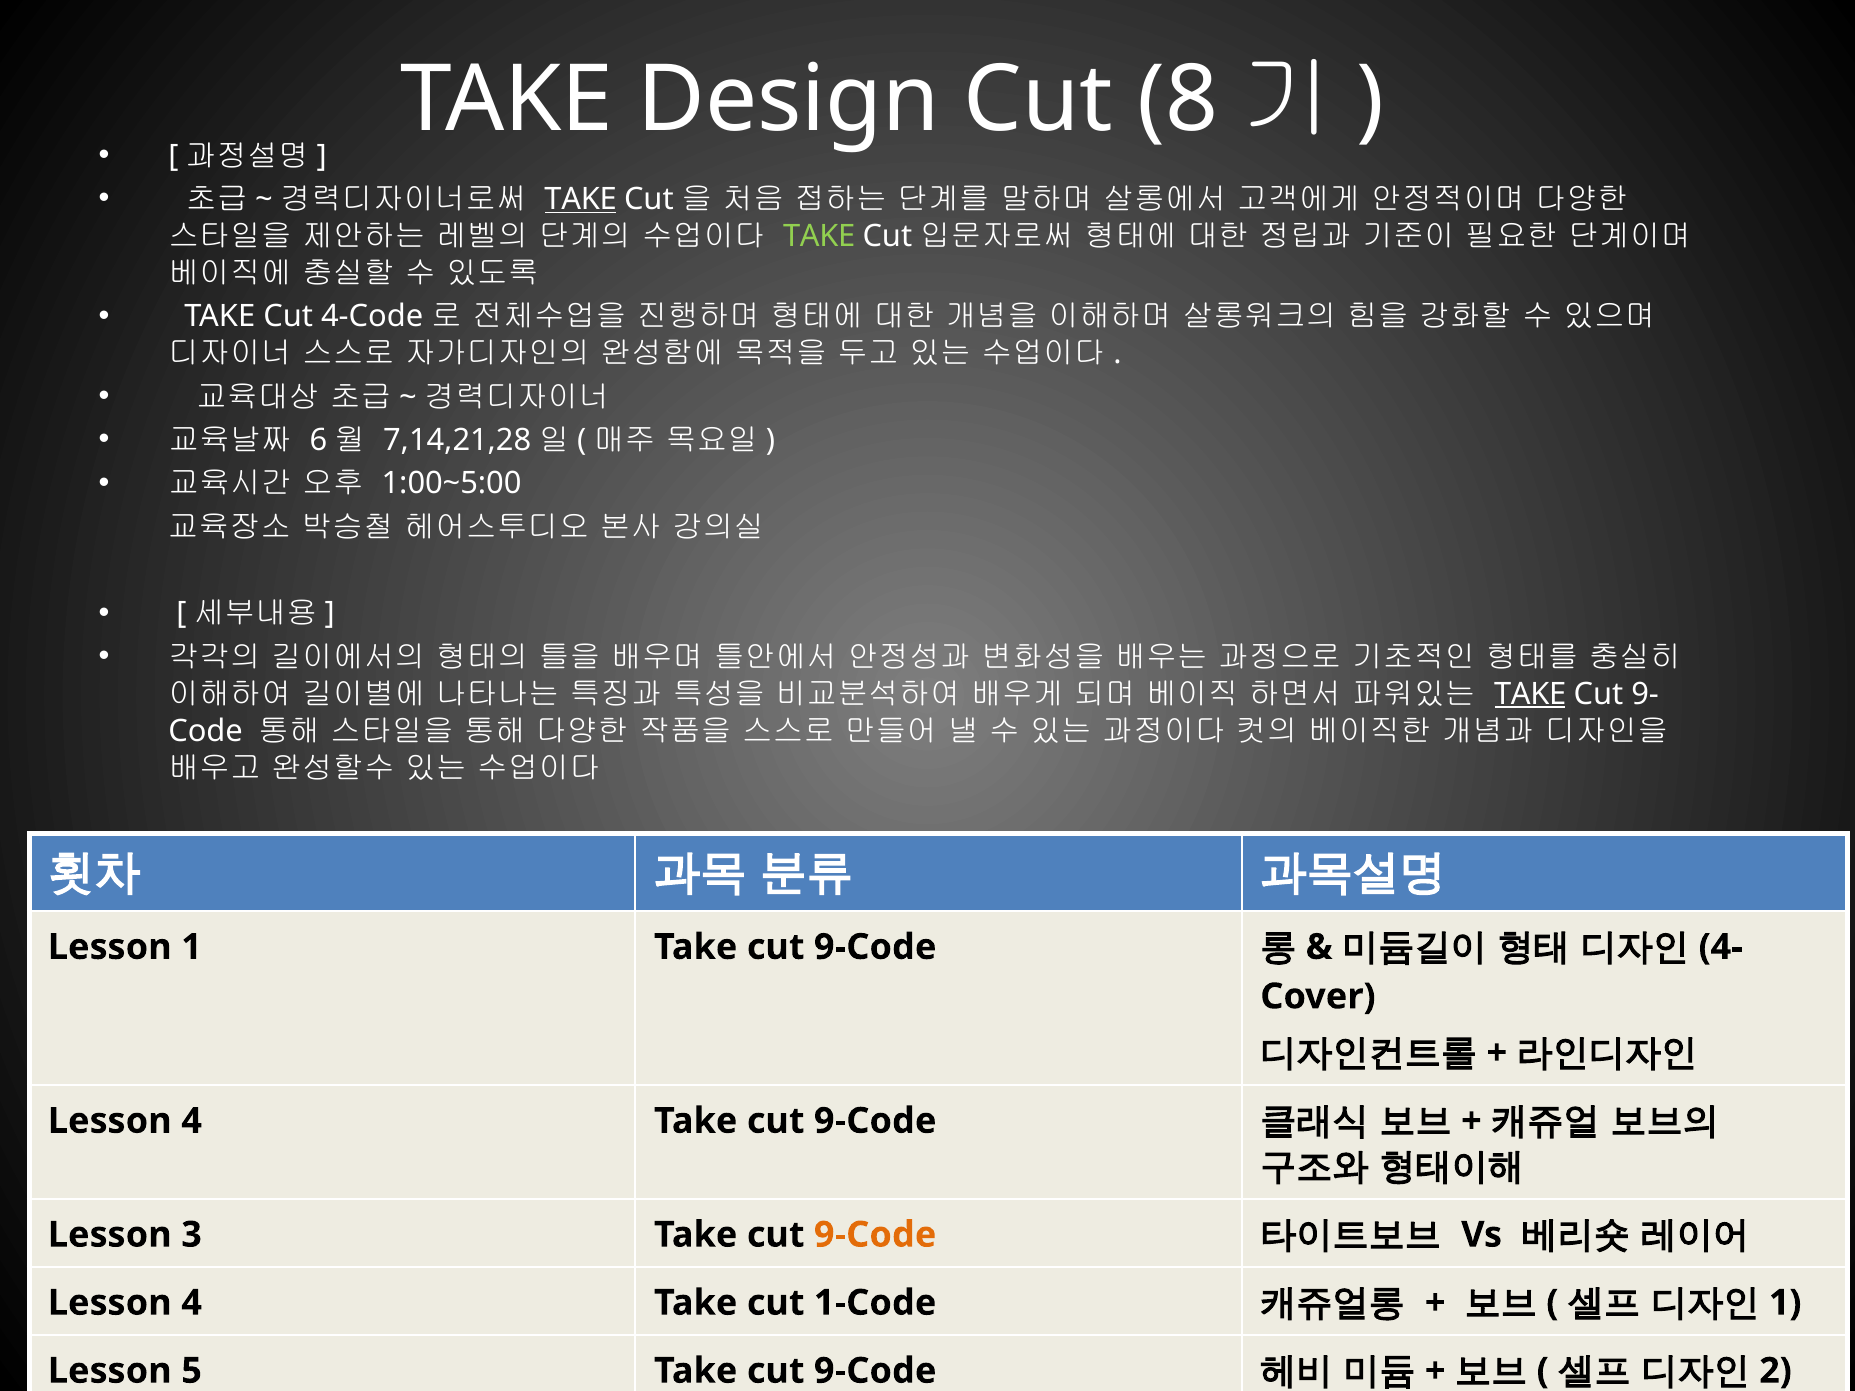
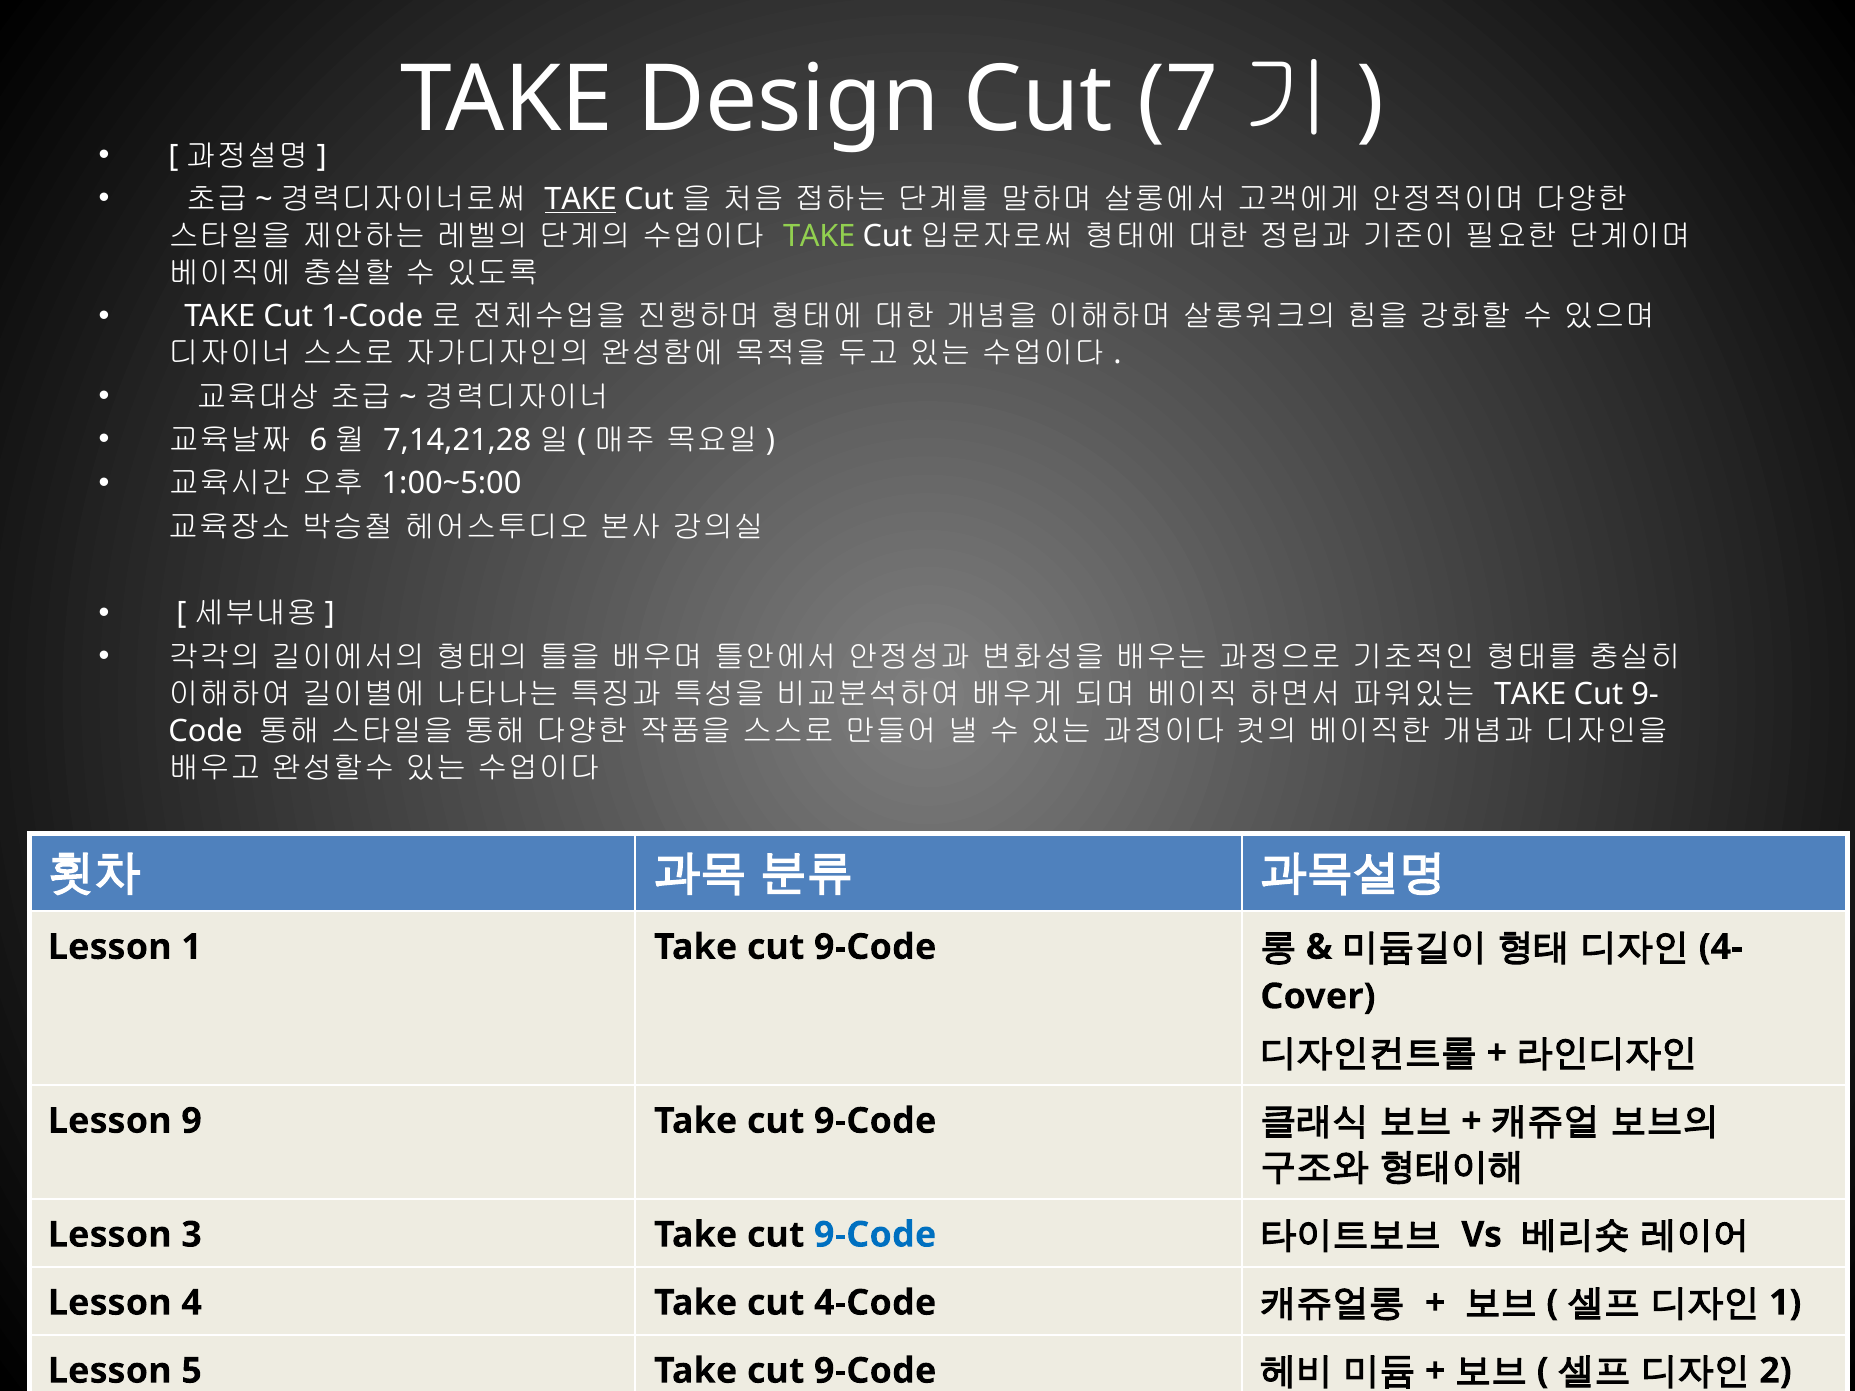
8: 8 -> 7 (1178, 100)
4-Code: 4-Code -> 1-Code (372, 317)
TAKE underline: present -> none (1530, 694)
4: 4 -> 9 (192, 1121)
9-Code colour: orange -> blue (875, 1235)
1-Code: 1-Code -> 4-Code (875, 1303)
